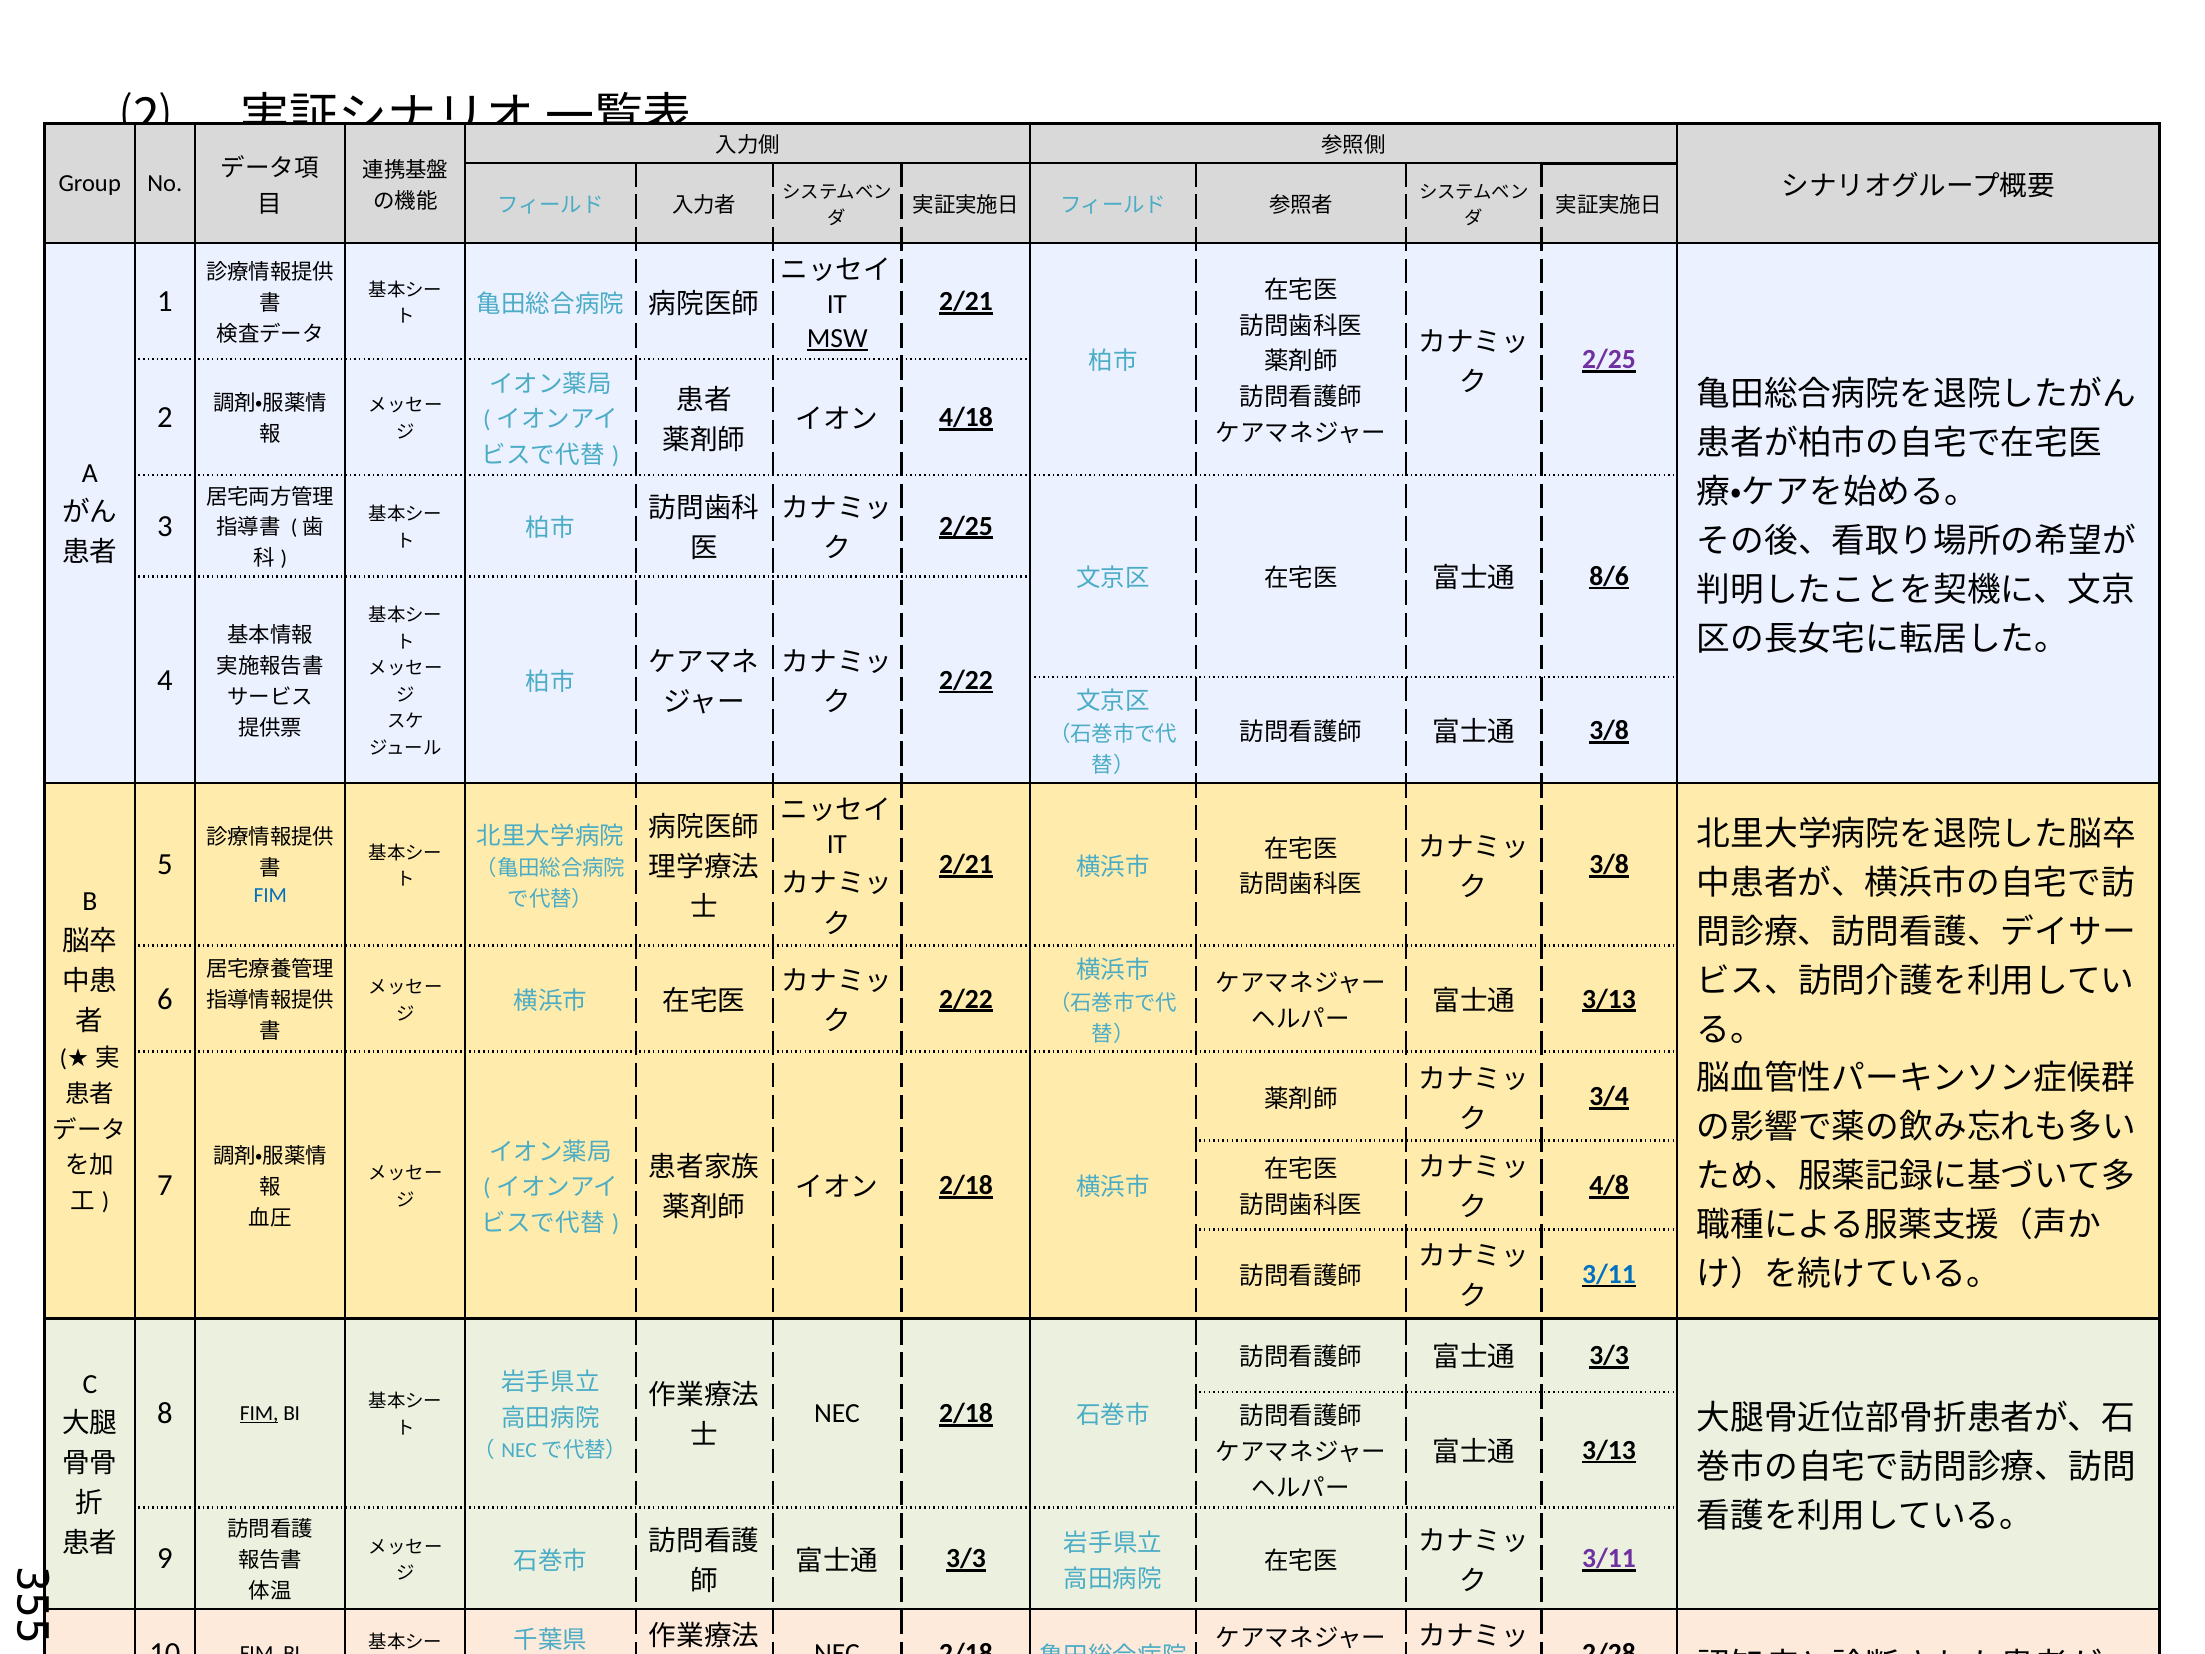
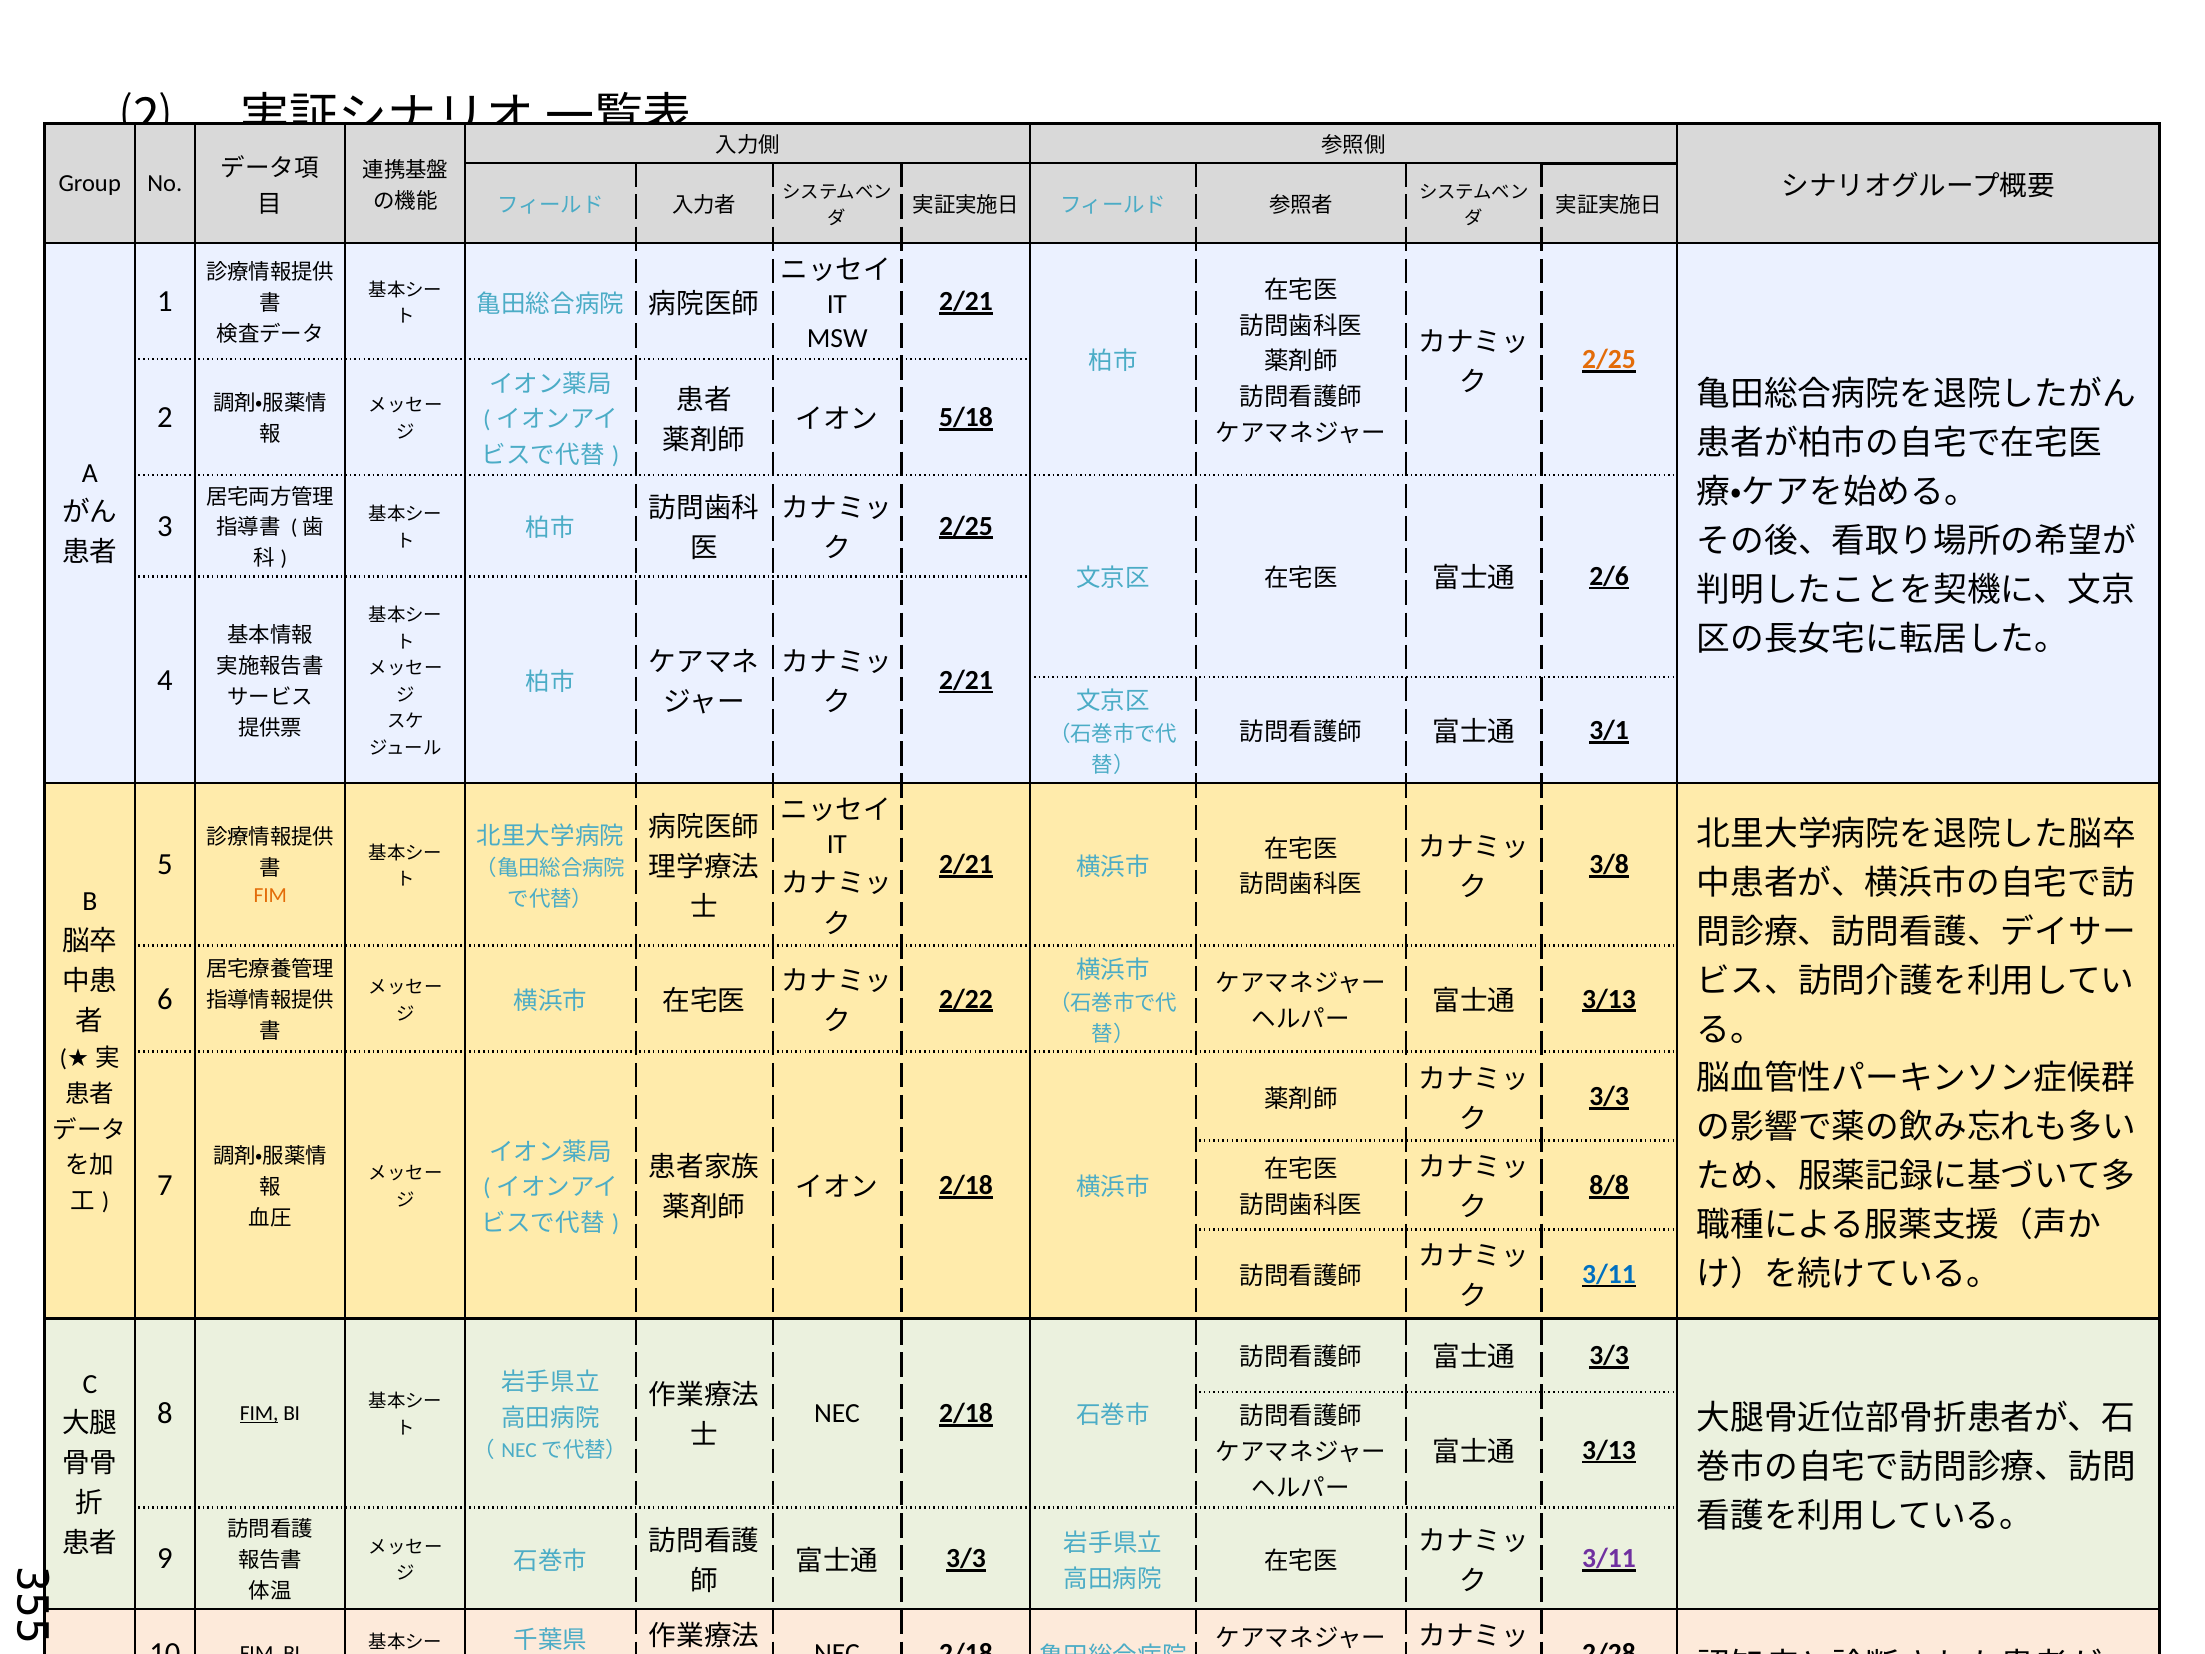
MSW underline: present -> none (837, 338)
2/25 colour: purple -> orange (1609, 359)
4/18: 4/18 -> 5/18 (966, 417)
8/6: 8/6 -> 2/6 (1609, 576)
2/22: 2/22 -> 2/21 (966, 680)
3/8: 3/8 -> 3/1 (1609, 730)
FIM colour: blue -> orange (270, 895)
3/4: 3/4 -> 3/3 (1609, 1096)
4/8: 4/8 -> 8/8 (1609, 1185)
